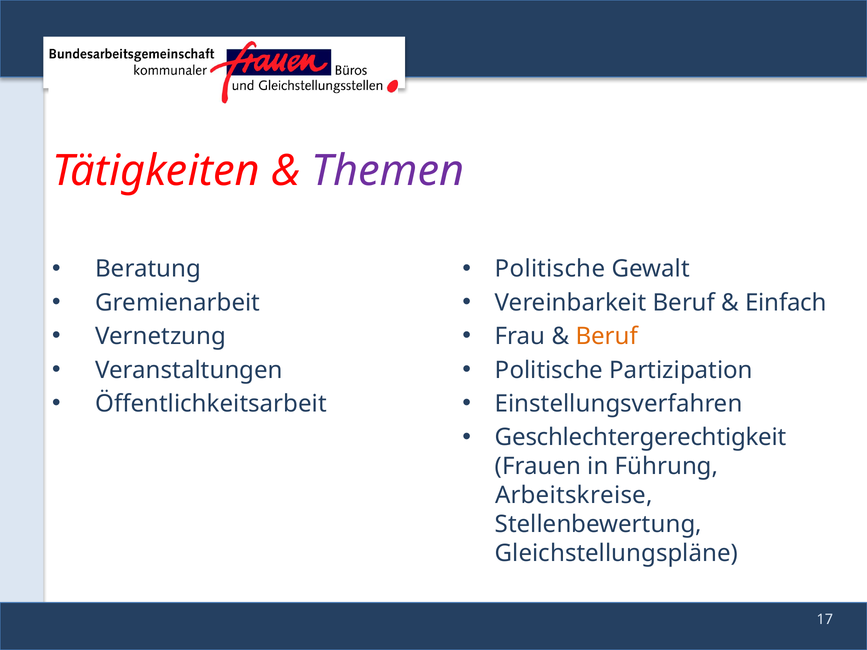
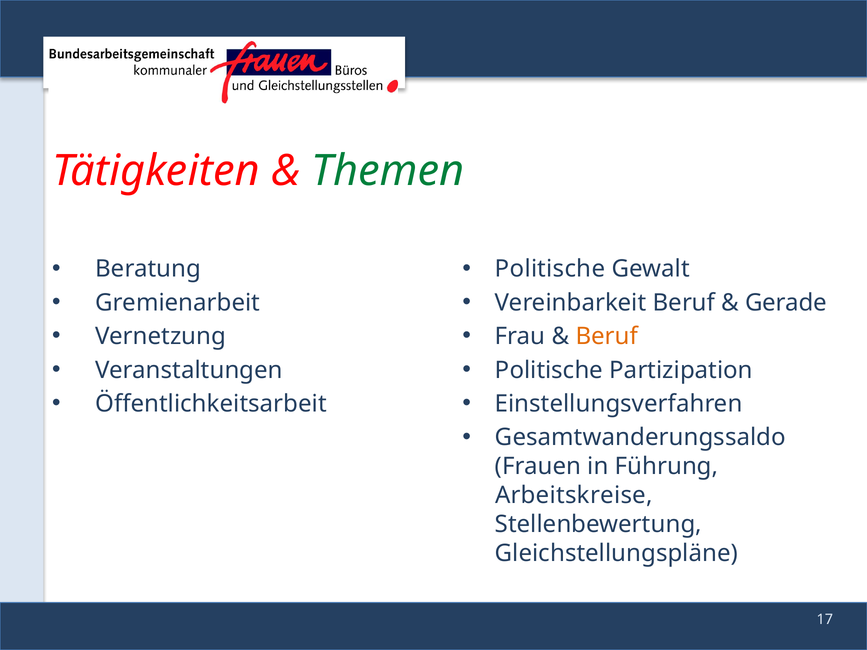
Themen colour: purple -> green (388, 171)
Einfach: Einfach -> Gerade (786, 303)
Geschlechtergerechtigkeit: Geschlechtergerechtigkeit -> Gesamtwanderungssaldo (640, 438)
